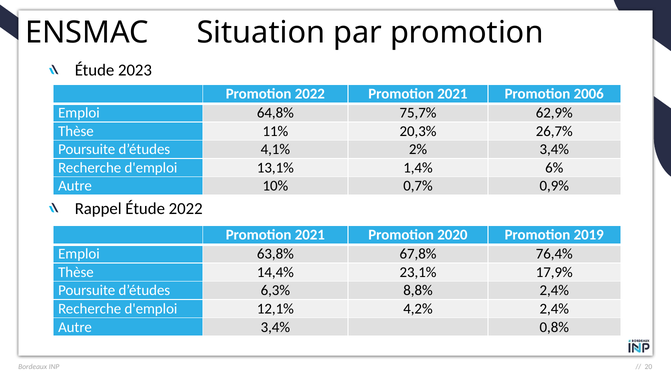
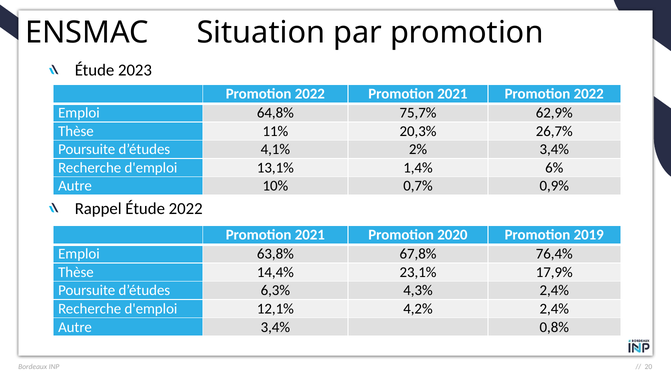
2021 Promotion 2006: 2006 -> 2022 (589, 94)
8,8%: 8,8% -> 4,3% (418, 290)
